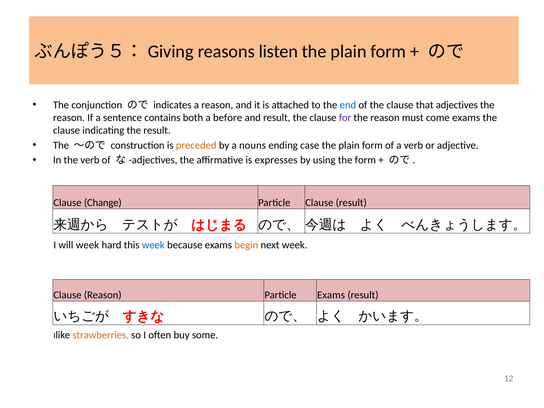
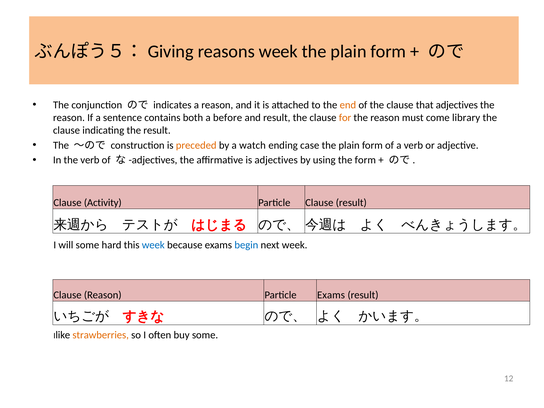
reasons listen: listen -> week (278, 52)
end colour: blue -> orange (348, 105)
for colour: purple -> orange (345, 118)
come exams: exams -> library (466, 118)
nouns: nouns -> watch (252, 145)
is expresses: expresses -> adjectives (276, 160)
Change: Change -> Activity (103, 203)
will week: week -> some (87, 245)
begin colour: orange -> blue (246, 245)
